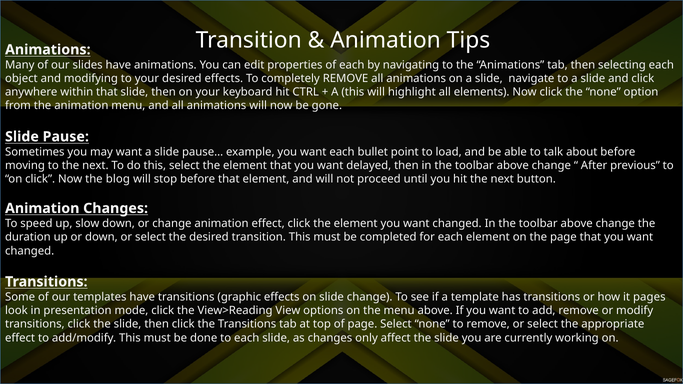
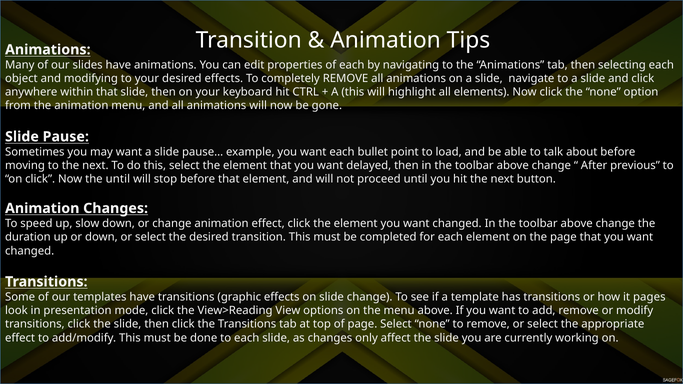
the blog: blog -> until (118, 179)
